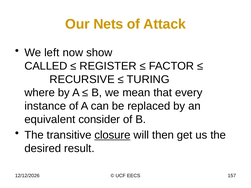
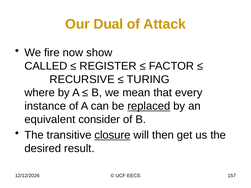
Nets: Nets -> Dual (108, 24)
left: left -> fire (52, 53)
replaced underline: none -> present (149, 106)
